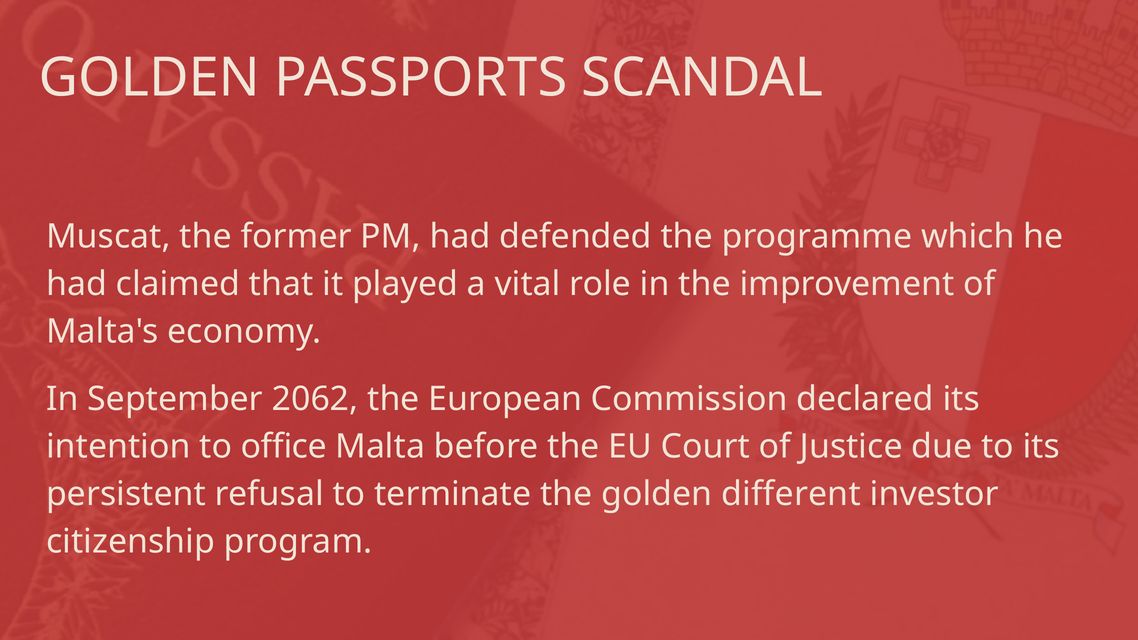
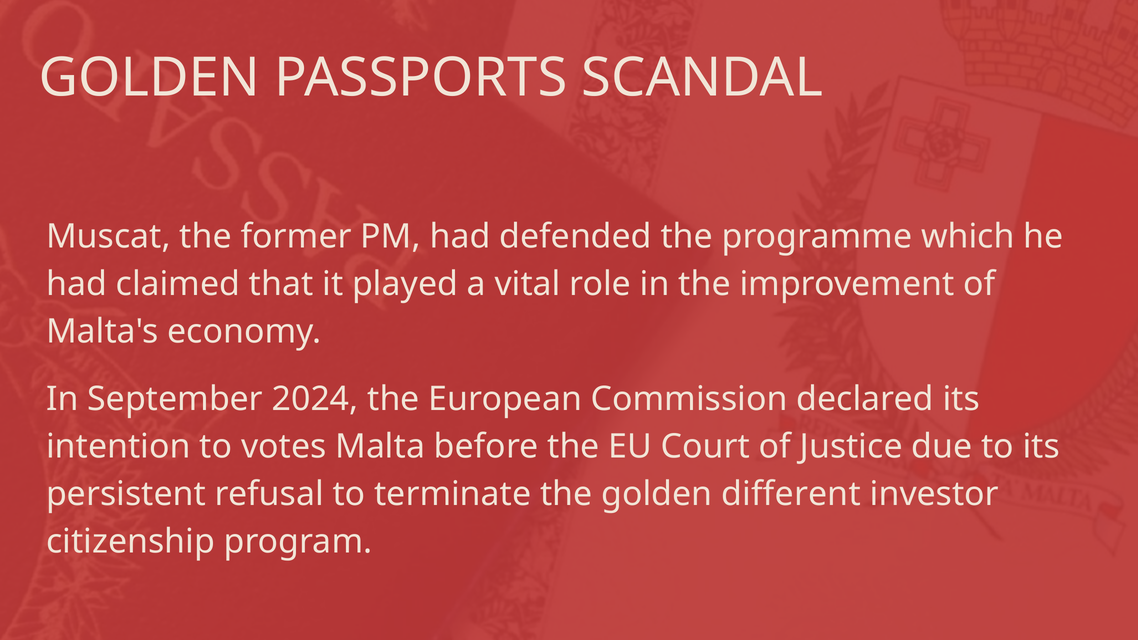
2062: 2062 -> 2024 (315, 399)
office: office -> votes (284, 447)
